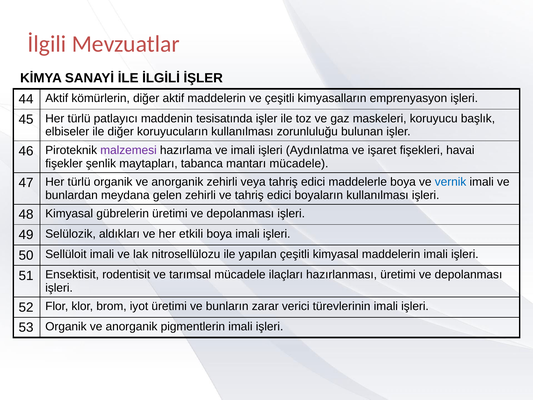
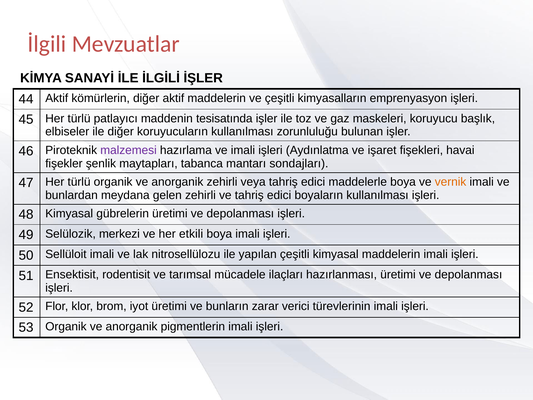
mantarı mücadele: mücadele -> sondajları (299, 163)
vernik colour: blue -> orange (451, 182)
aldıkları: aldıkları -> merkezi (119, 234)
